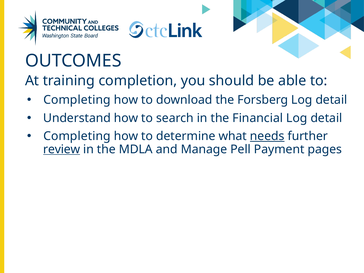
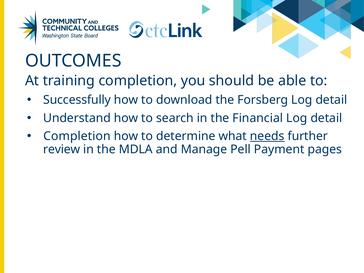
Completing: Completing -> Successfully (77, 100)
Completing: Completing -> Completion (77, 136)
review underline: present -> none (62, 149)
